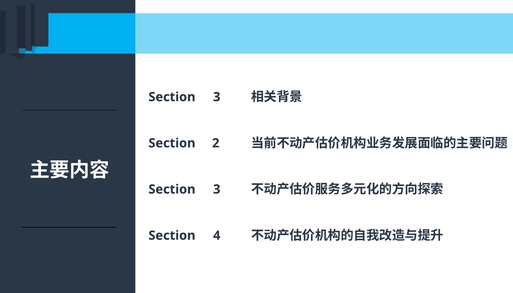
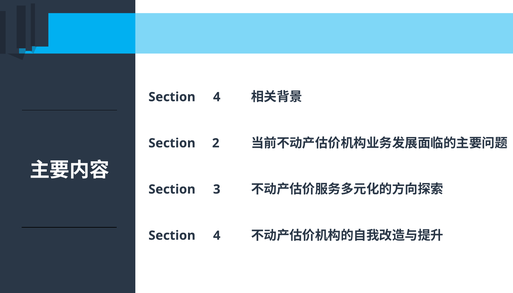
3: 3 -> 4 (217, 97)
